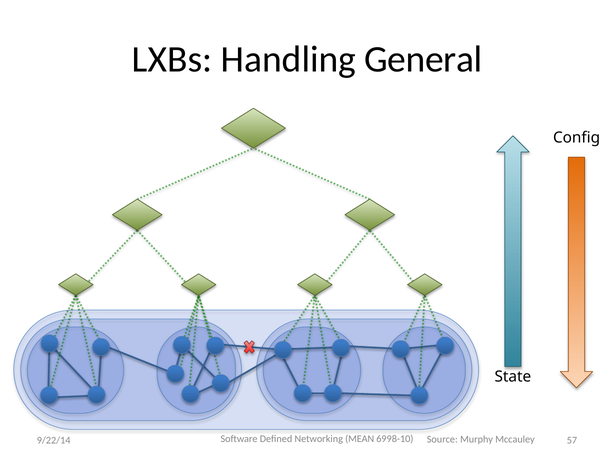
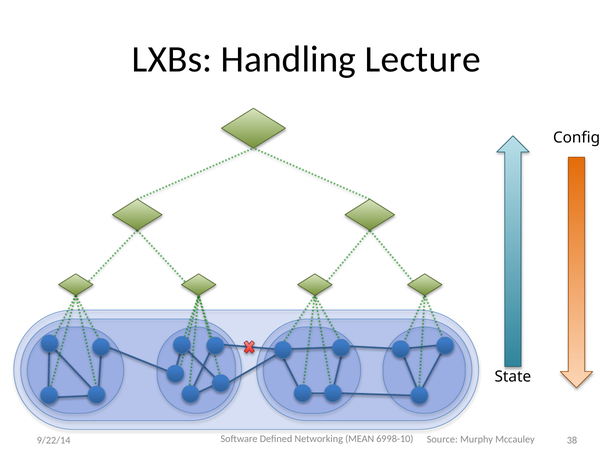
General: General -> Lecture (423, 59)
57: 57 -> 38 (572, 440)
